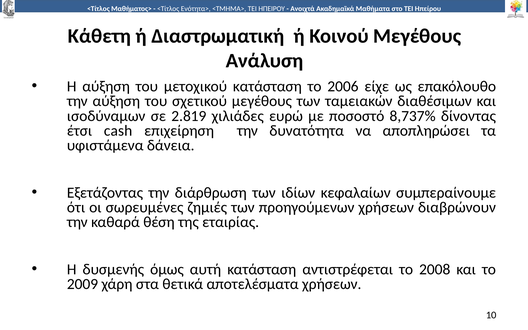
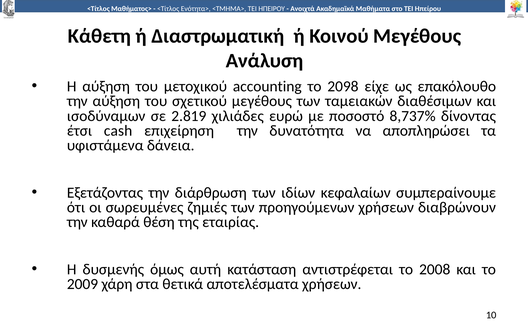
μετοχικού κατάσταση: κατάσταση -> accounting (267, 86)
2006: 2006 -> 2098 (343, 86)
